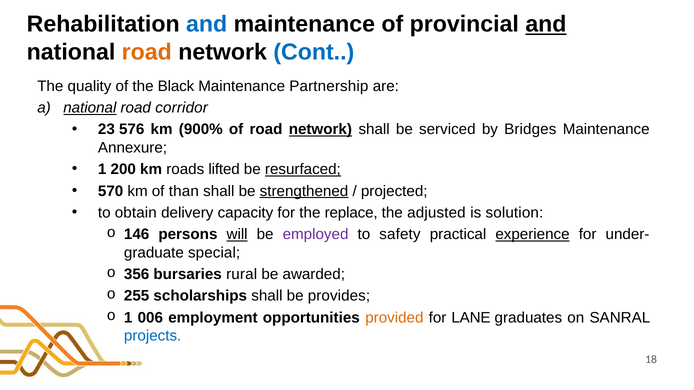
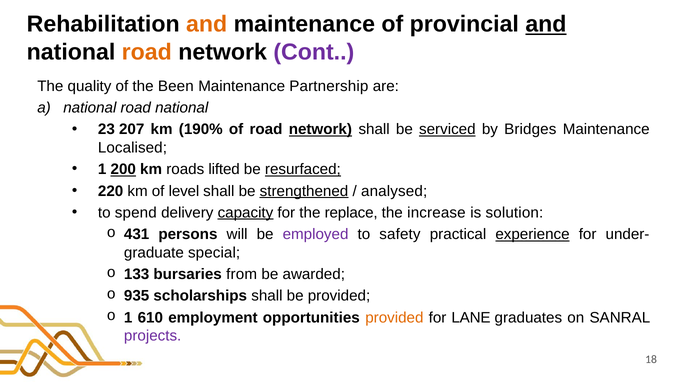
and colour: blue -> orange (207, 24)
Cont colour: blue -> purple (314, 52)
Black: Black -> Been (176, 86)
national underline: present -> none (90, 108)
road corridor: corridor -> national (182, 108)
576: 576 -> 207 (132, 130)
900%: 900% -> 190% (201, 130)
serviced underline: none -> present (447, 130)
Annexure: Annexure -> Localised (132, 148)
200 underline: none -> present (123, 169)
570: 570 -> 220 (111, 191)
than: than -> level (184, 191)
projected: projected -> analysed (394, 191)
obtain: obtain -> spend (136, 213)
capacity underline: none -> present (245, 213)
adjusted: adjusted -> increase (436, 213)
146: 146 -> 431 (137, 235)
will underline: present -> none (237, 235)
356: 356 -> 133 (137, 274)
rural: rural -> from (242, 274)
255: 255 -> 935 (137, 296)
be provides: provides -> provided (339, 296)
006: 006 -> 610 (150, 318)
projects colour: blue -> purple (153, 336)
